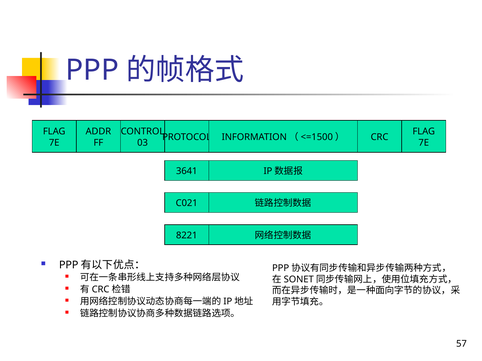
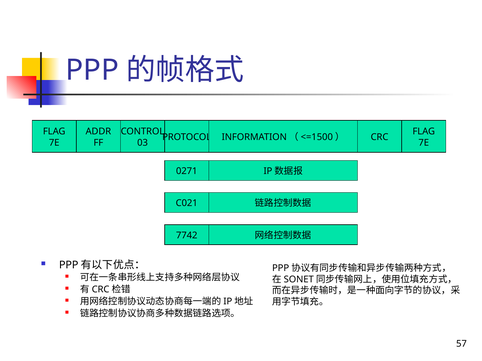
3641: 3641 -> 0271 (187, 171)
8221: 8221 -> 7742 (187, 236)
